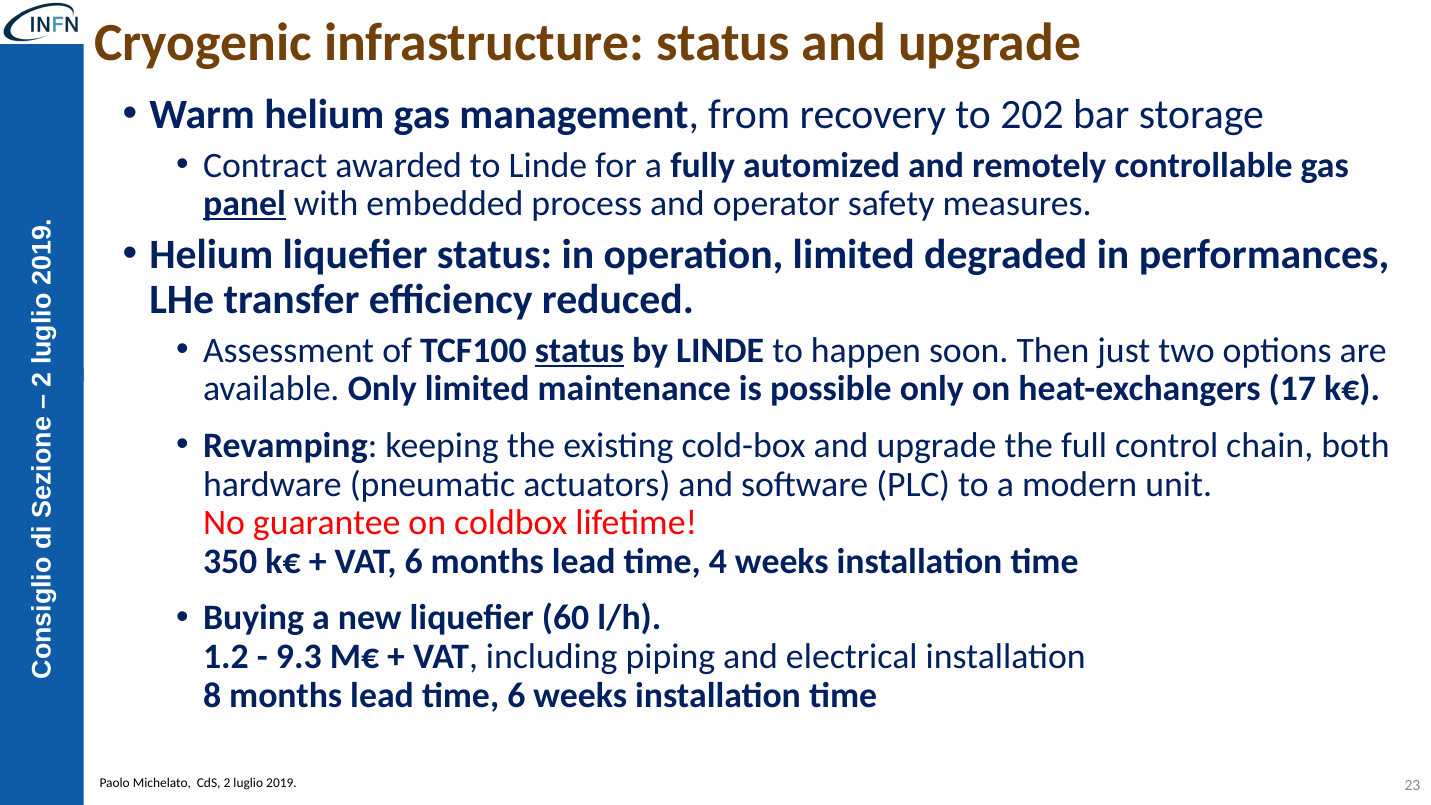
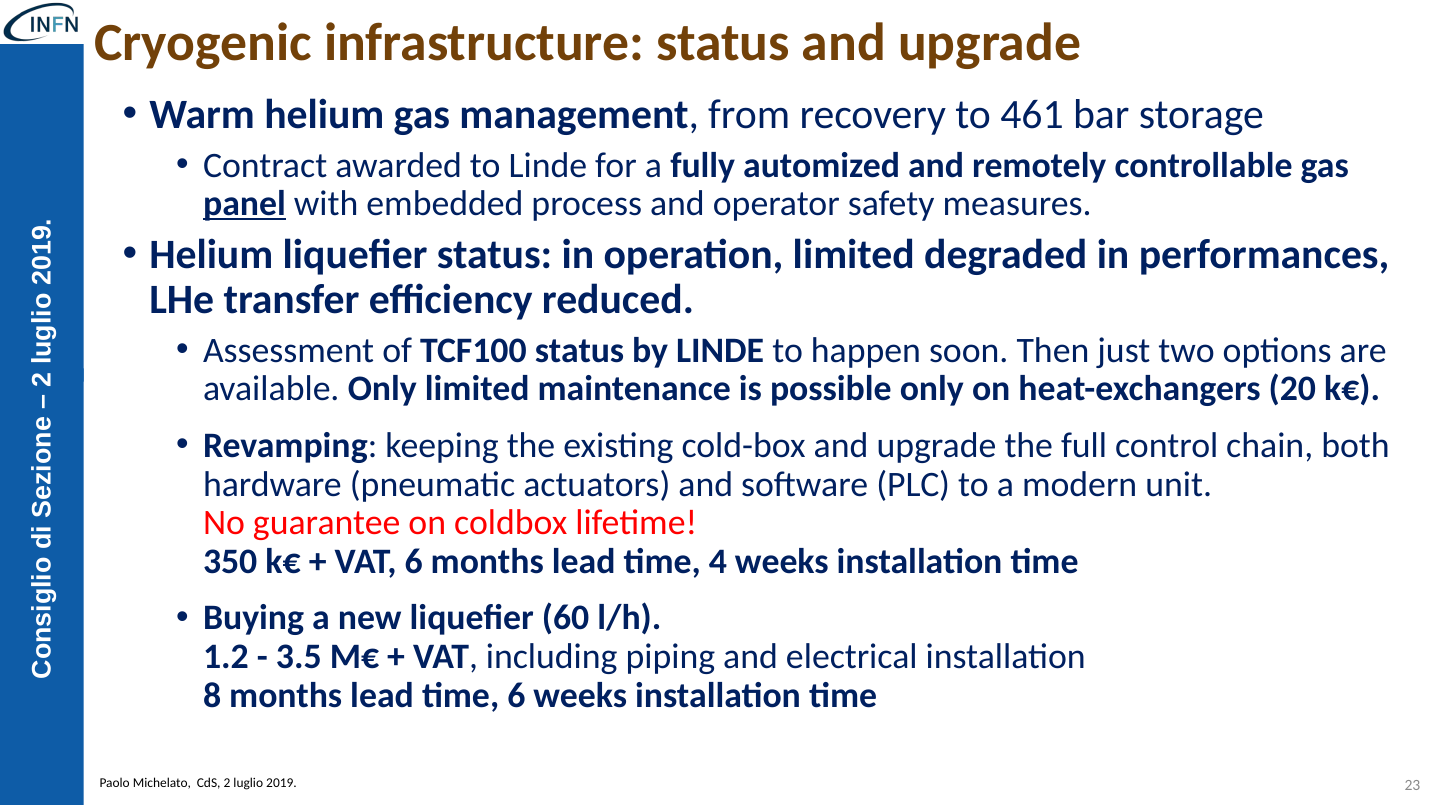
202: 202 -> 461 (1032, 114)
status underline: present -> none (579, 350)
17: 17 -> 20 (1292, 389)
9.3: 9.3 -> 3.5 (299, 657)
